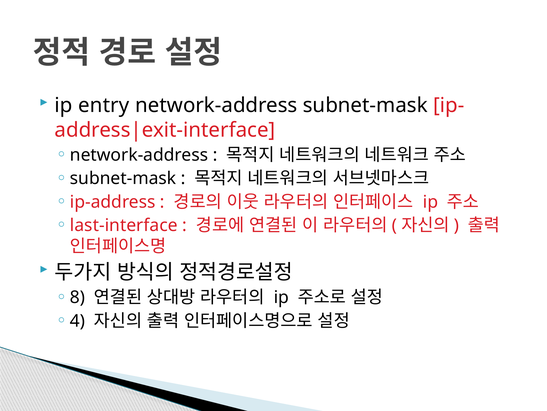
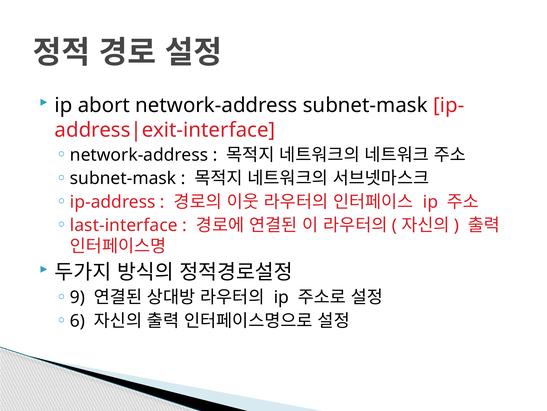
entry: entry -> abort (104, 105)
8: 8 -> 9 (78, 297)
4: 4 -> 6 (78, 320)
